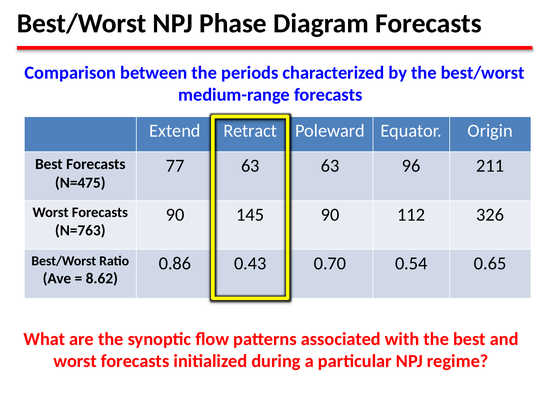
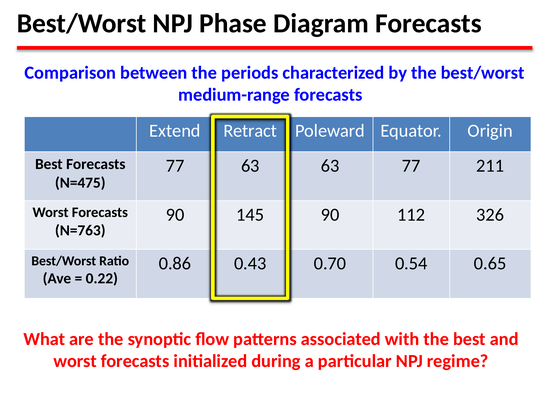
63 96: 96 -> 77 (411, 166)
8.62: 8.62 -> 0.22 (102, 279)
